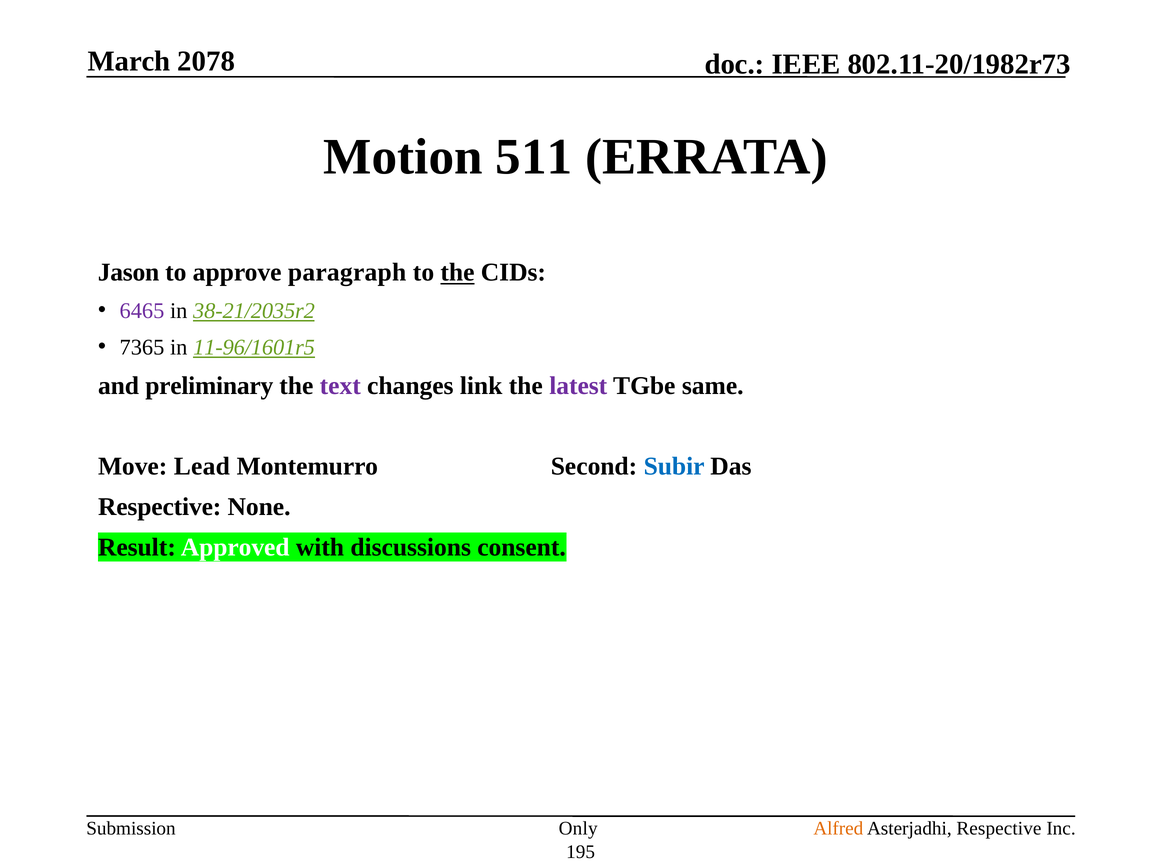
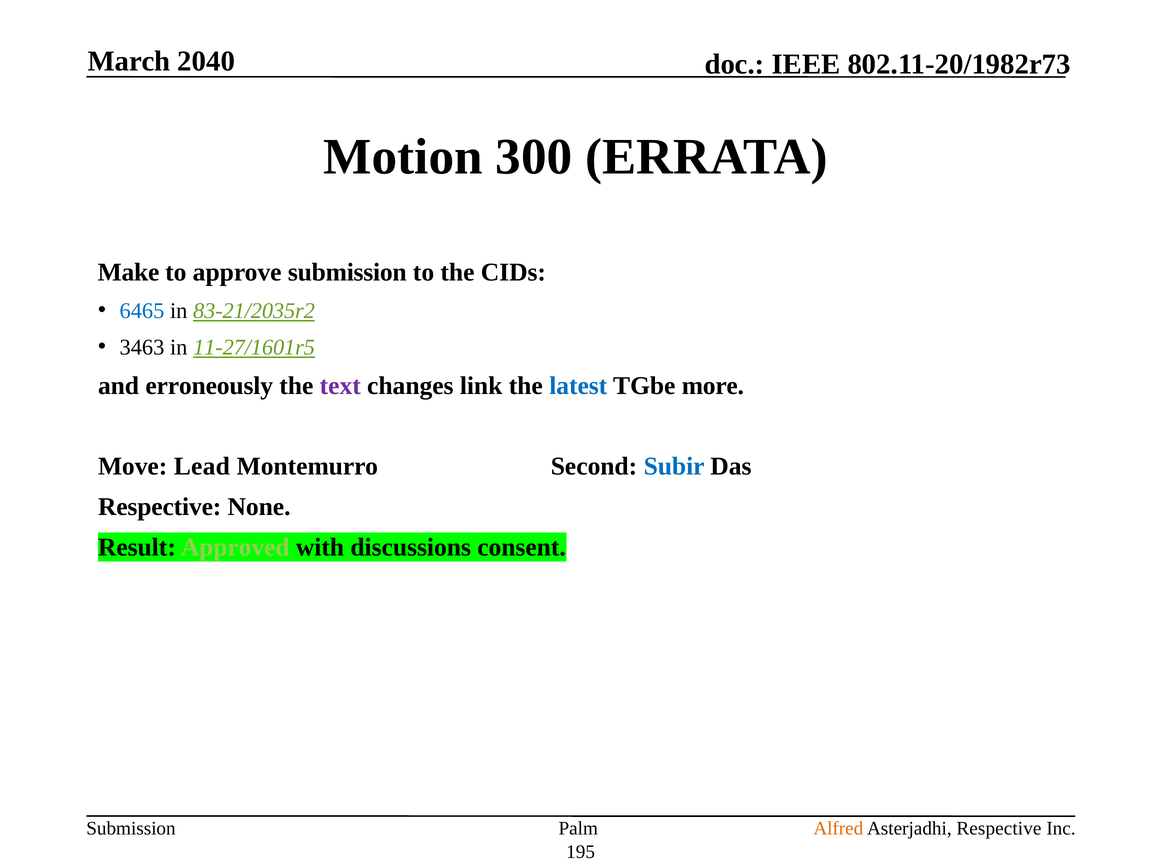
2078: 2078 -> 2040 (206, 61)
511: 511 -> 300 (534, 157)
Jason: Jason -> Make (129, 273)
approve paragraph: paragraph -> submission (347, 273)
the underline: present -> none (457, 273)
6465 colour: purple -> blue (142, 311)
38-21/2035r2: 38-21/2035r2 -> 83-21/2035r2 (254, 311)
7365: 7365 -> 3463 (142, 347)
11-96/1601r5: 11-96/1601r5 -> 11-27/1601r5 (254, 347)
preliminary: preliminary -> erroneously (209, 386)
latest colour: purple -> blue (578, 386)
same: same -> more (713, 386)
Approved colour: white -> light green (235, 547)
Only: Only -> Palm (578, 829)
